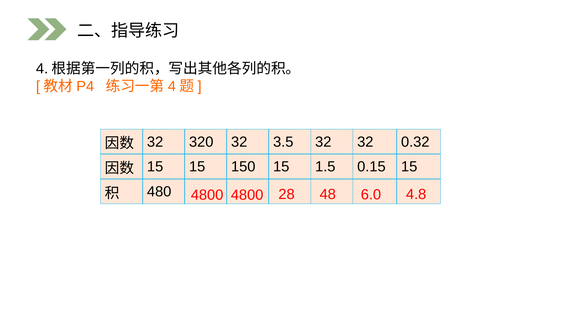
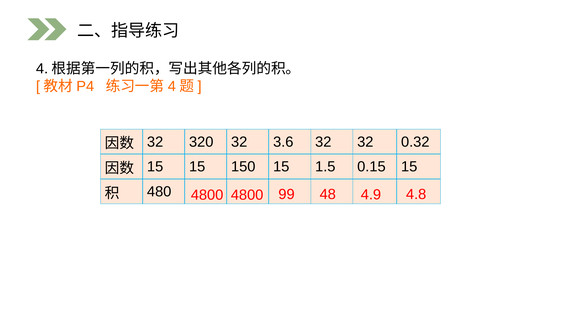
3.5: 3.5 -> 3.6 (283, 142)
28: 28 -> 99 (287, 194)
6.0: 6.0 -> 4.9 (371, 195)
